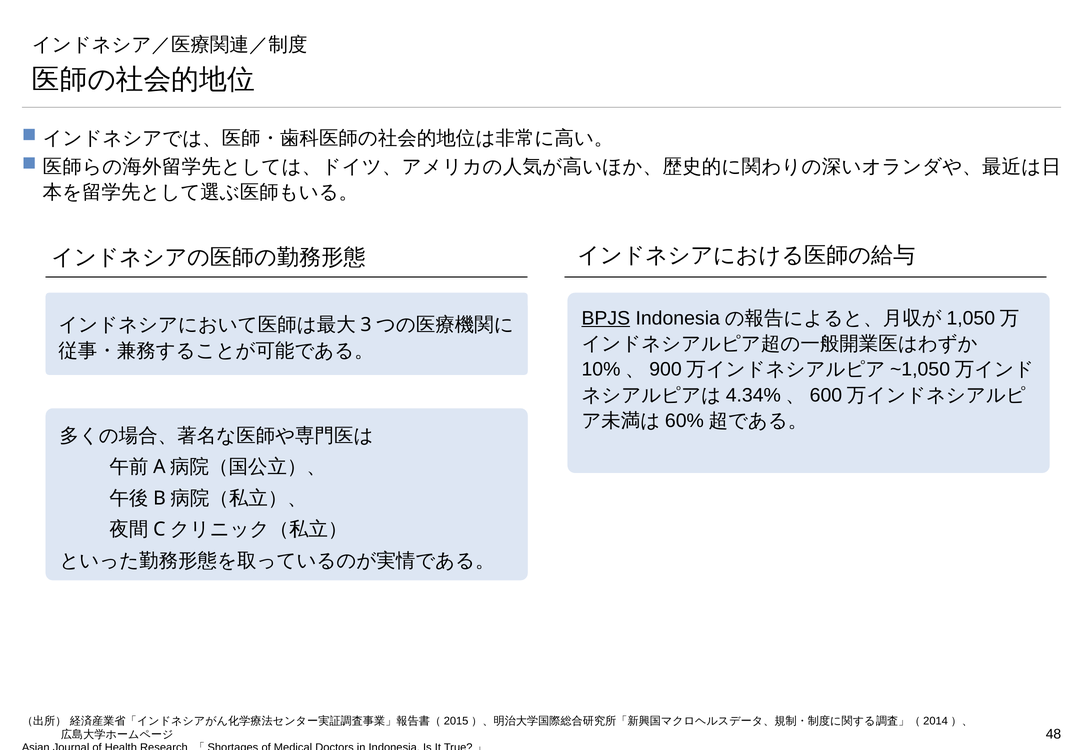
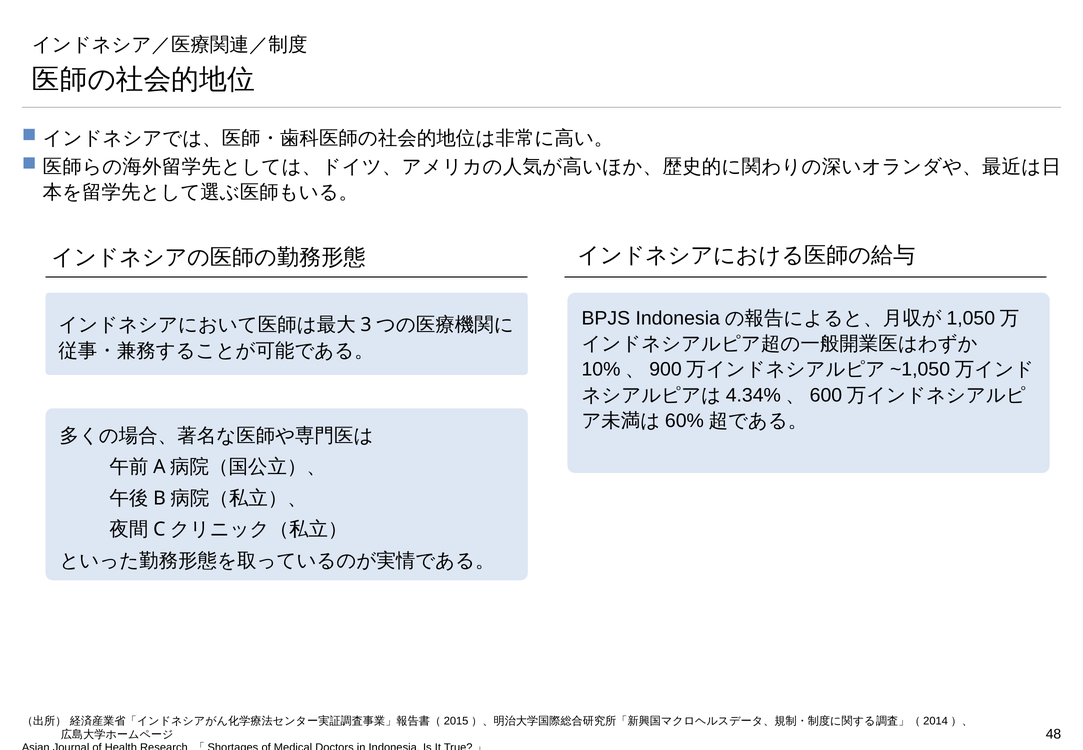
BPJS underline: present -> none (606, 318)
